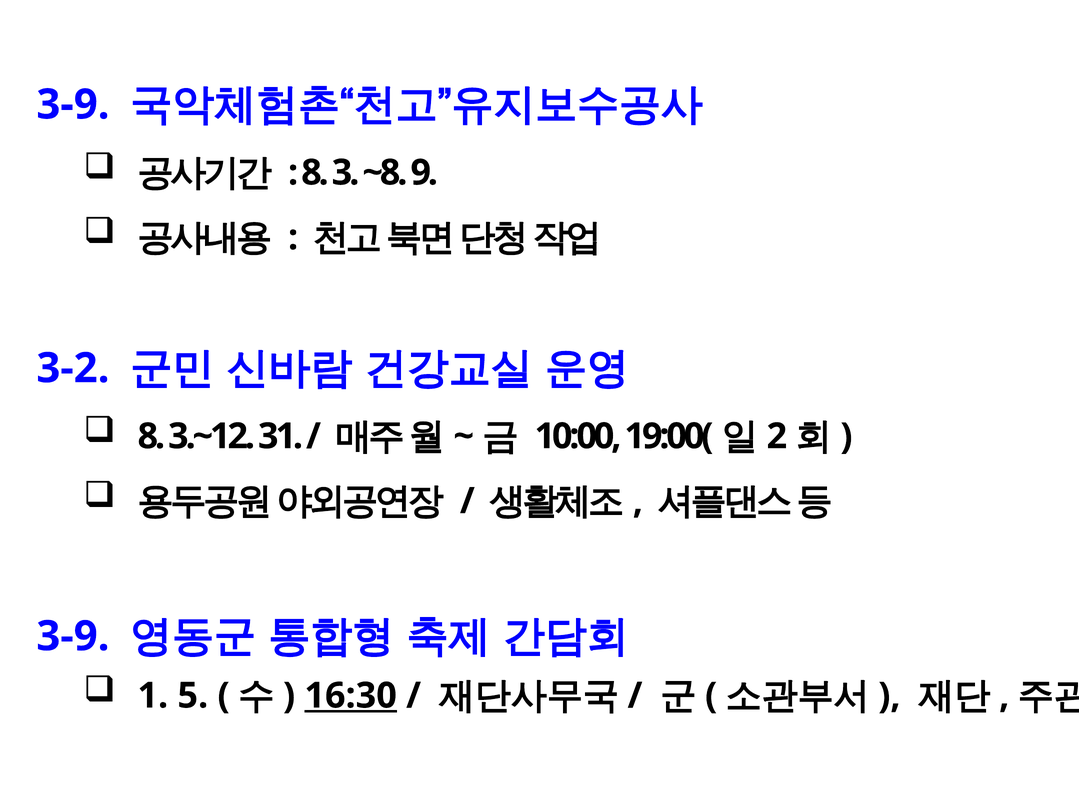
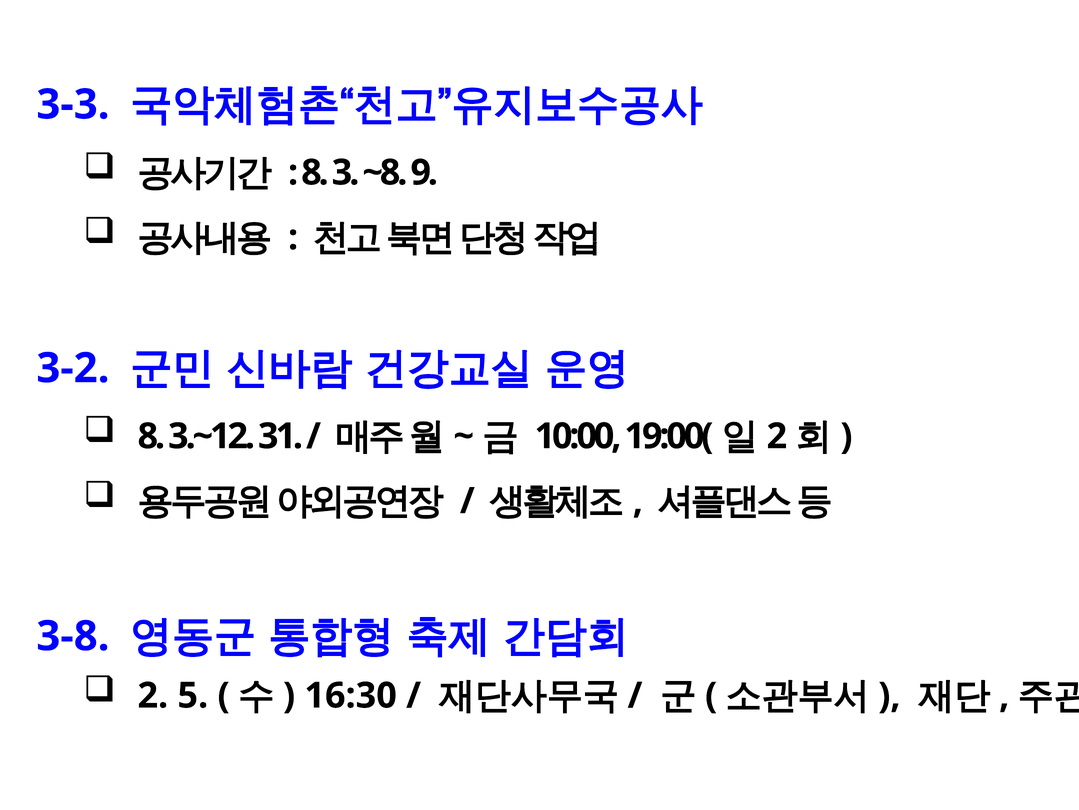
3-9: 3-9 -> 3-3 (73, 105)
3-9: 3-9 -> 3-8 (73, 636)
1: 1 -> 2 (153, 695)
16:30 underline: present -> none (351, 695)
